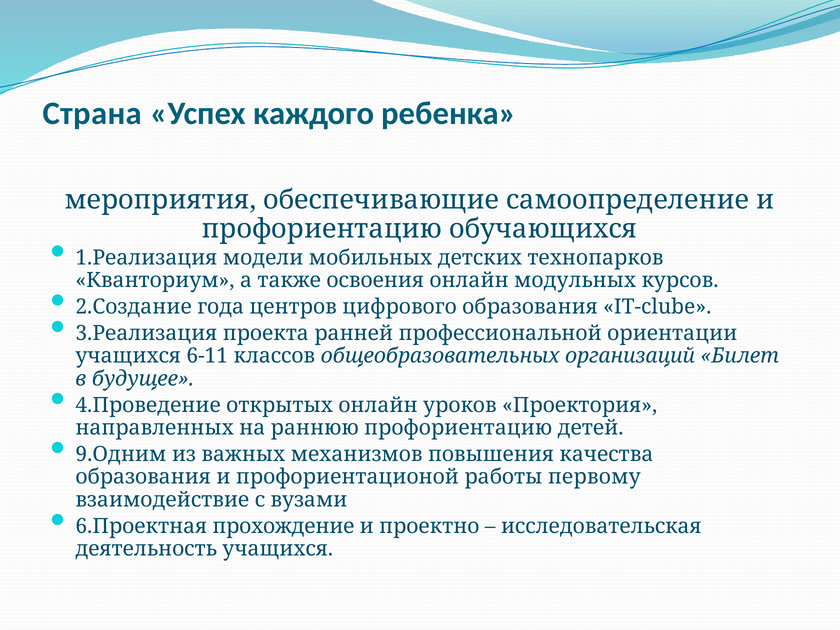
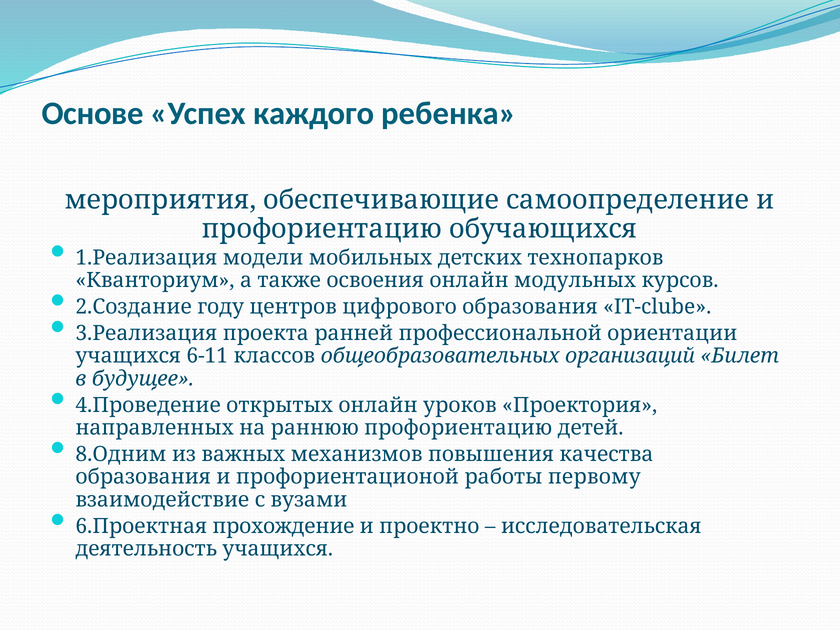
Страна: Страна -> Основе (93, 113)
года: года -> году (221, 307)
9.Одним: 9.Одним -> 8.Одним (121, 454)
